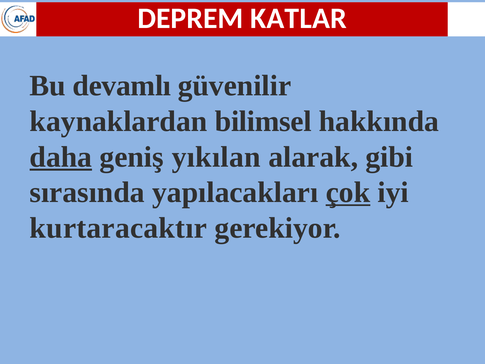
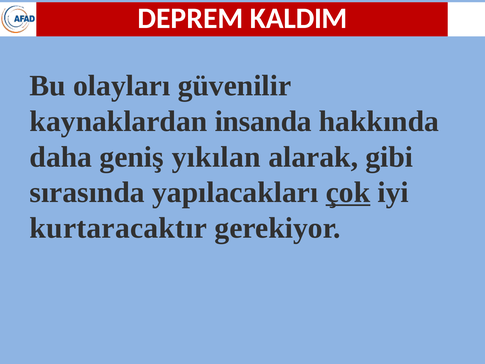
KATLAR: KATLAR -> KALDIM (299, 18)
devamlı: devamlı -> olayları (122, 86)
bilimsel: bilimsel -> insanda (263, 121)
daha underline: present -> none (61, 157)
